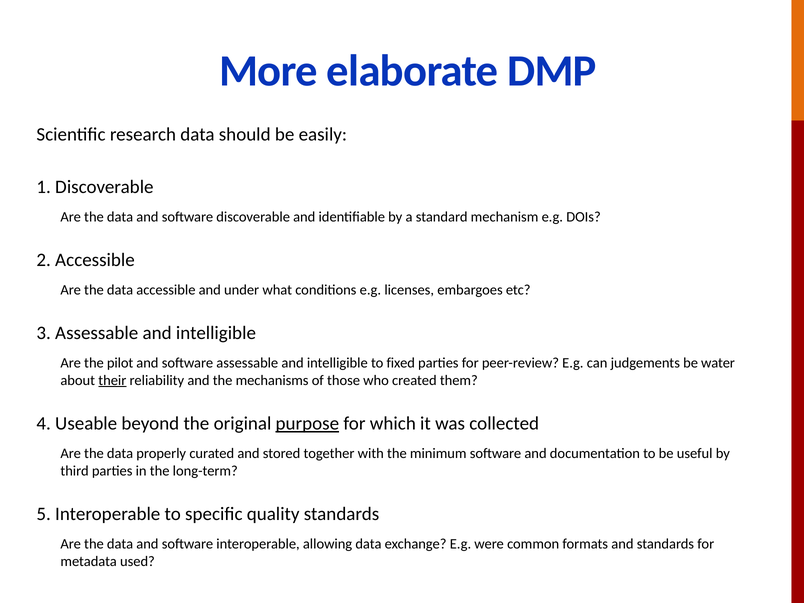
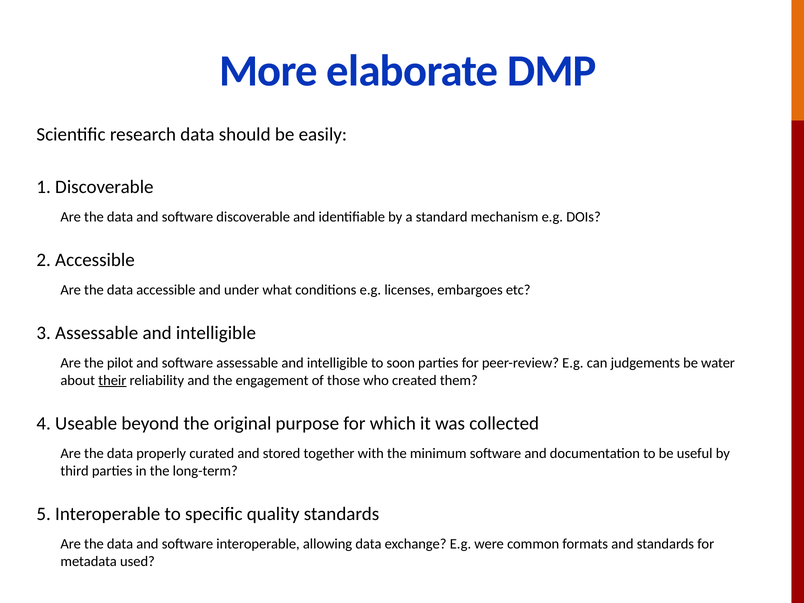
fixed: fixed -> soon (401, 363)
mechanisms: mechanisms -> engagement (272, 380)
purpose underline: present -> none (307, 424)
